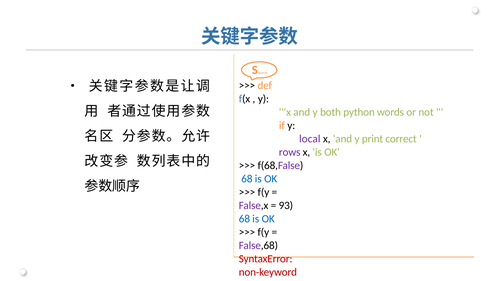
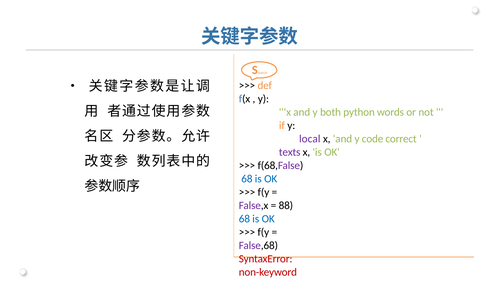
print: print -> code (373, 139)
rows: rows -> texts (290, 152)
93: 93 -> 88 (286, 205)
